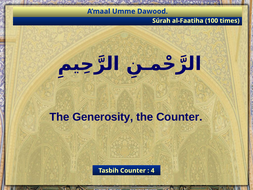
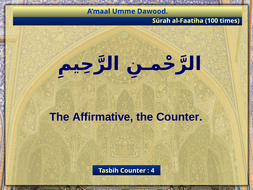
Generosity: Generosity -> Affirmative (103, 117)
